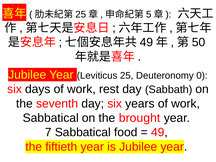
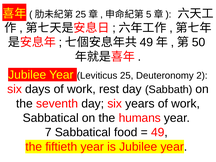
0: 0 -> 2 (202, 76)
brought: brought -> humans (140, 118)
